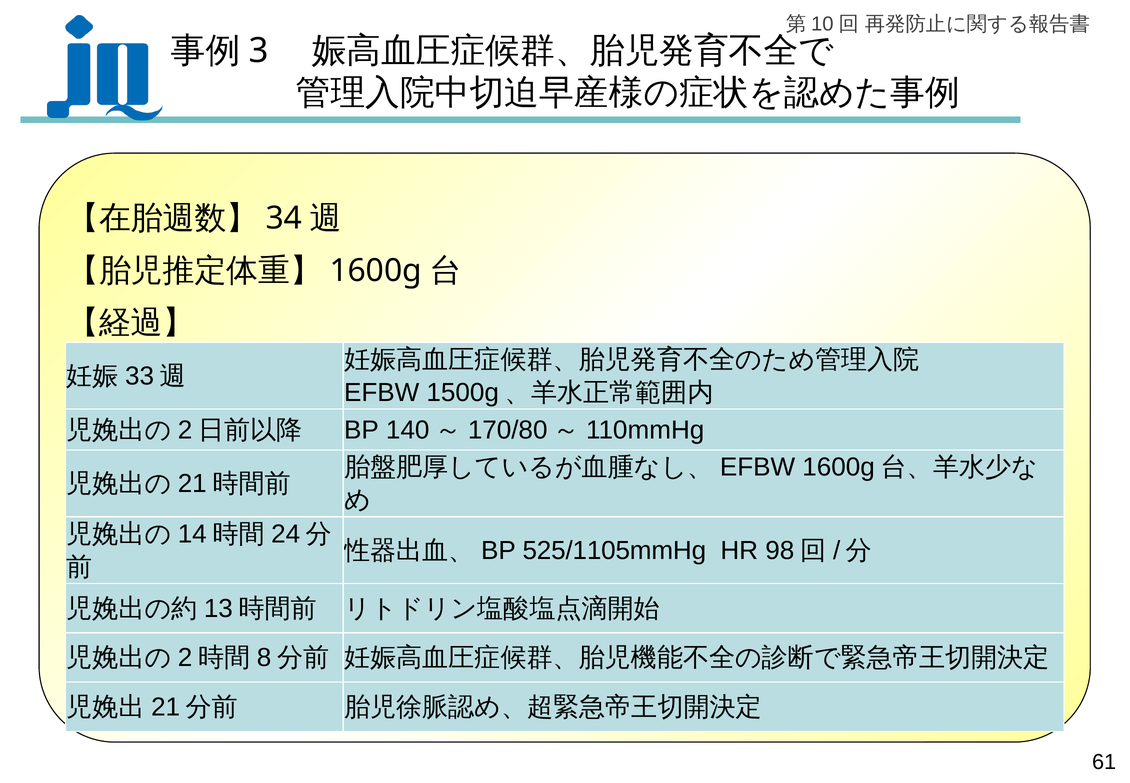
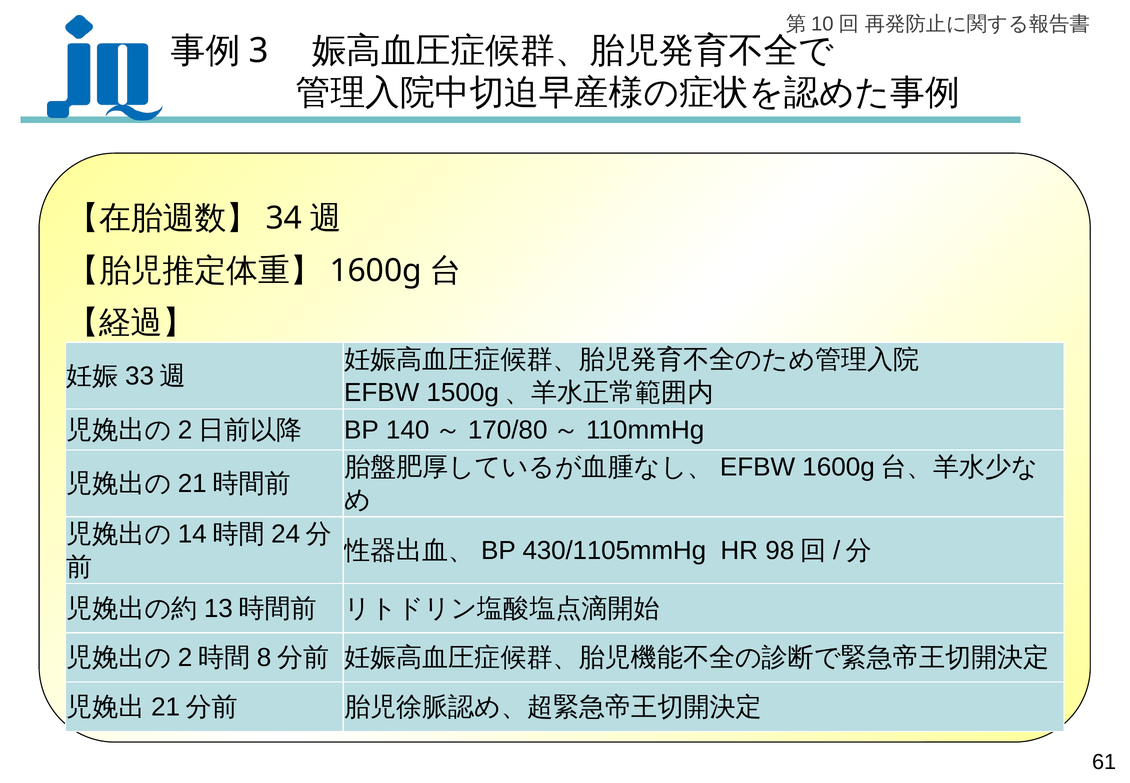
525/1105mmHg: 525/1105mmHg -> 430/1105mmHg (614, 550)
